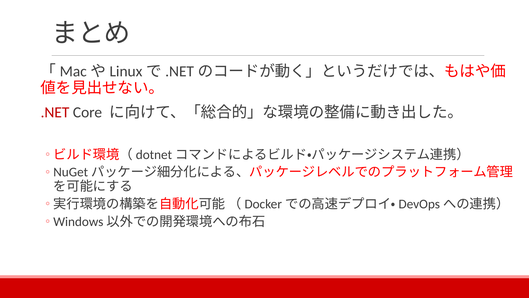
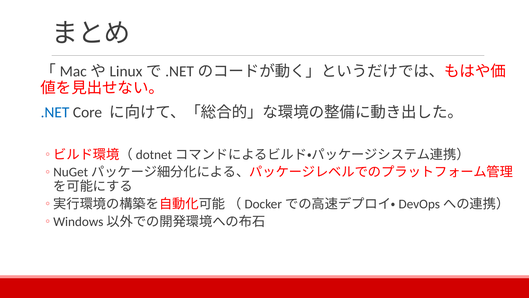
.NET colour: red -> blue (55, 112)
